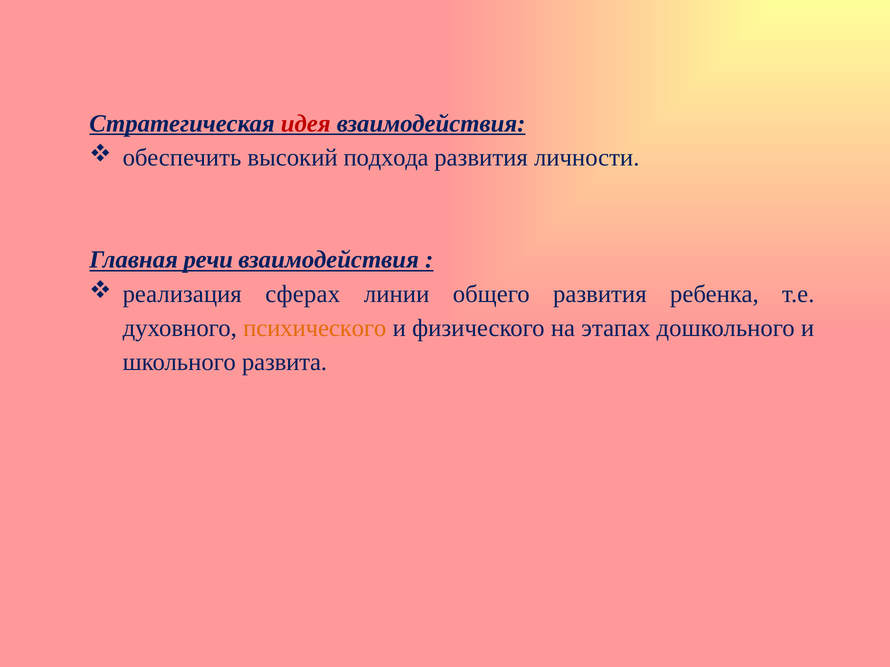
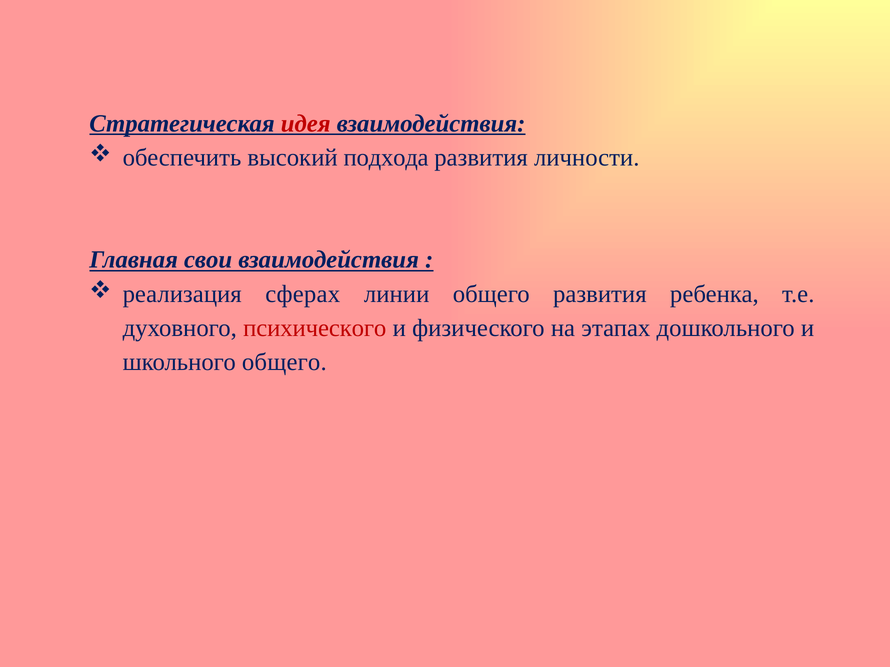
речи: речи -> свои (208, 260)
психического colour: orange -> red (315, 328)
школьного развита: развита -> общего (284, 362)
